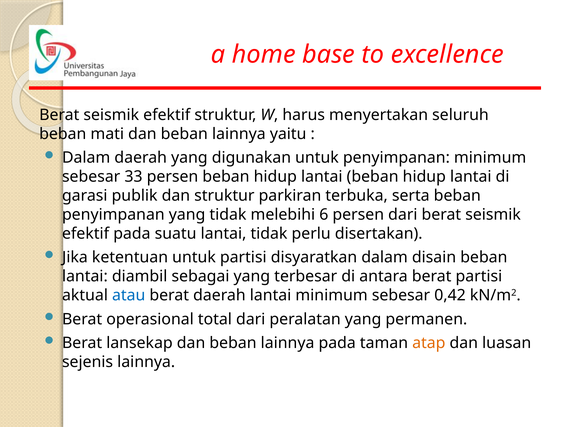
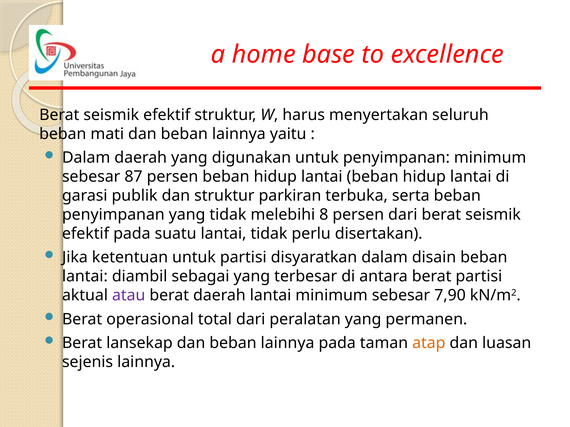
33: 33 -> 87 (133, 177)
6: 6 -> 8 (324, 215)
atau colour: blue -> purple (129, 296)
0,42: 0,42 -> 7,90 (450, 296)
